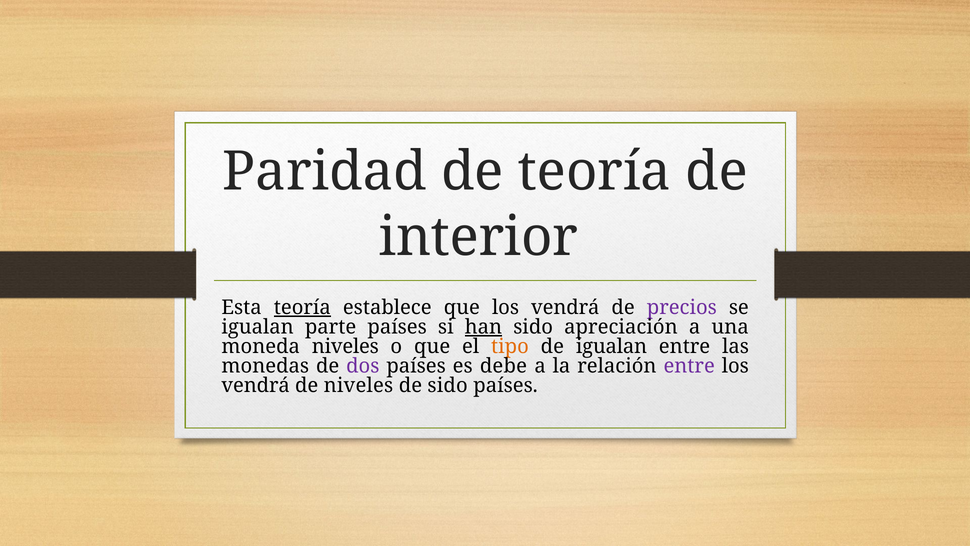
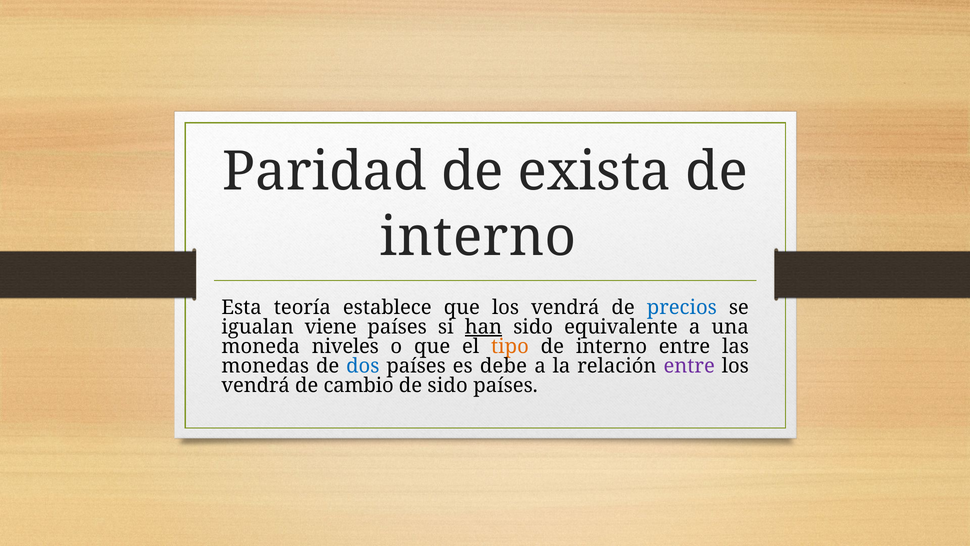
de teoría: teoría -> exista (594, 171)
interior: interior -> interno (478, 237)
teoría underline: present -> none (302, 307)
precios colour: purple -> blue (682, 307)
parte: parte -> viene (331, 327)
apreciación: apreciación -> equivalente (621, 327)
igualan: igualan -> interno (611, 346)
dos colour: purple -> blue (363, 366)
de niveles: niveles -> cambio (359, 385)
